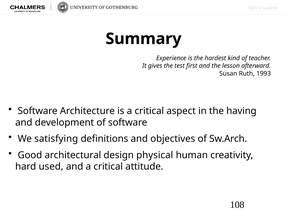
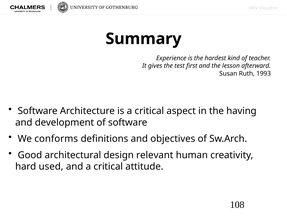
satisfying: satisfying -> conforms (56, 138)
physical: physical -> relevant (155, 155)
